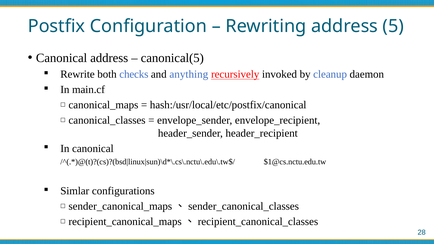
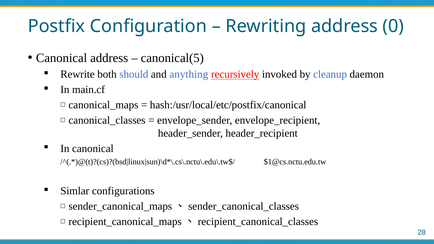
5: 5 -> 0 (393, 26)
checks: checks -> should (134, 74)
